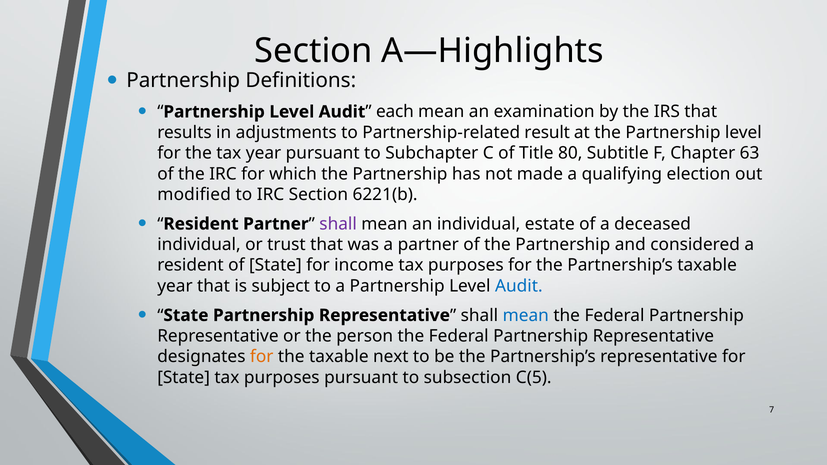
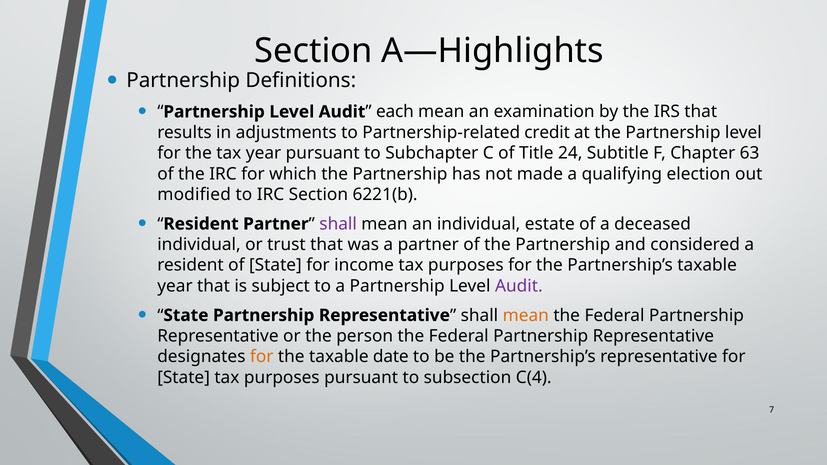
result: result -> credit (547, 133)
80: 80 -> 24 (570, 153)
Audit colour: blue -> purple (519, 286)
mean colour: blue -> orange (526, 315)
next: next -> date (391, 357)
C(5: C(5 -> C(4 (534, 378)
